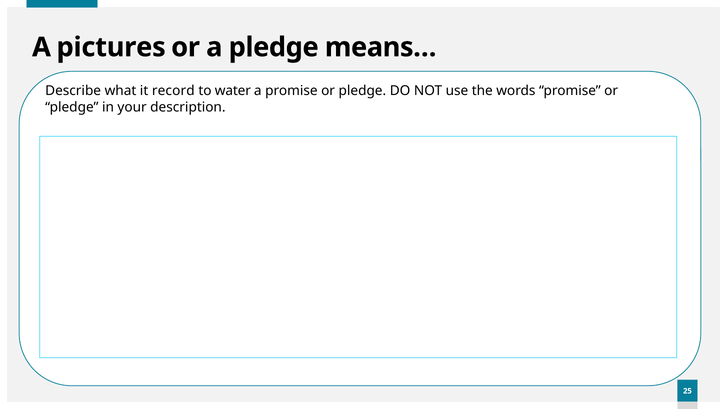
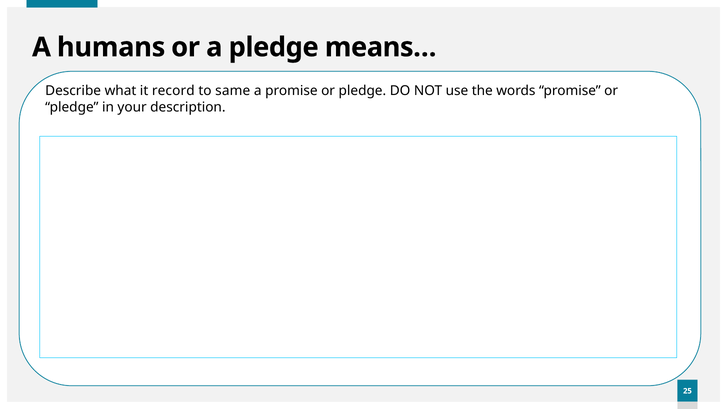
pictures: pictures -> humans (111, 47)
water: water -> same (233, 91)
